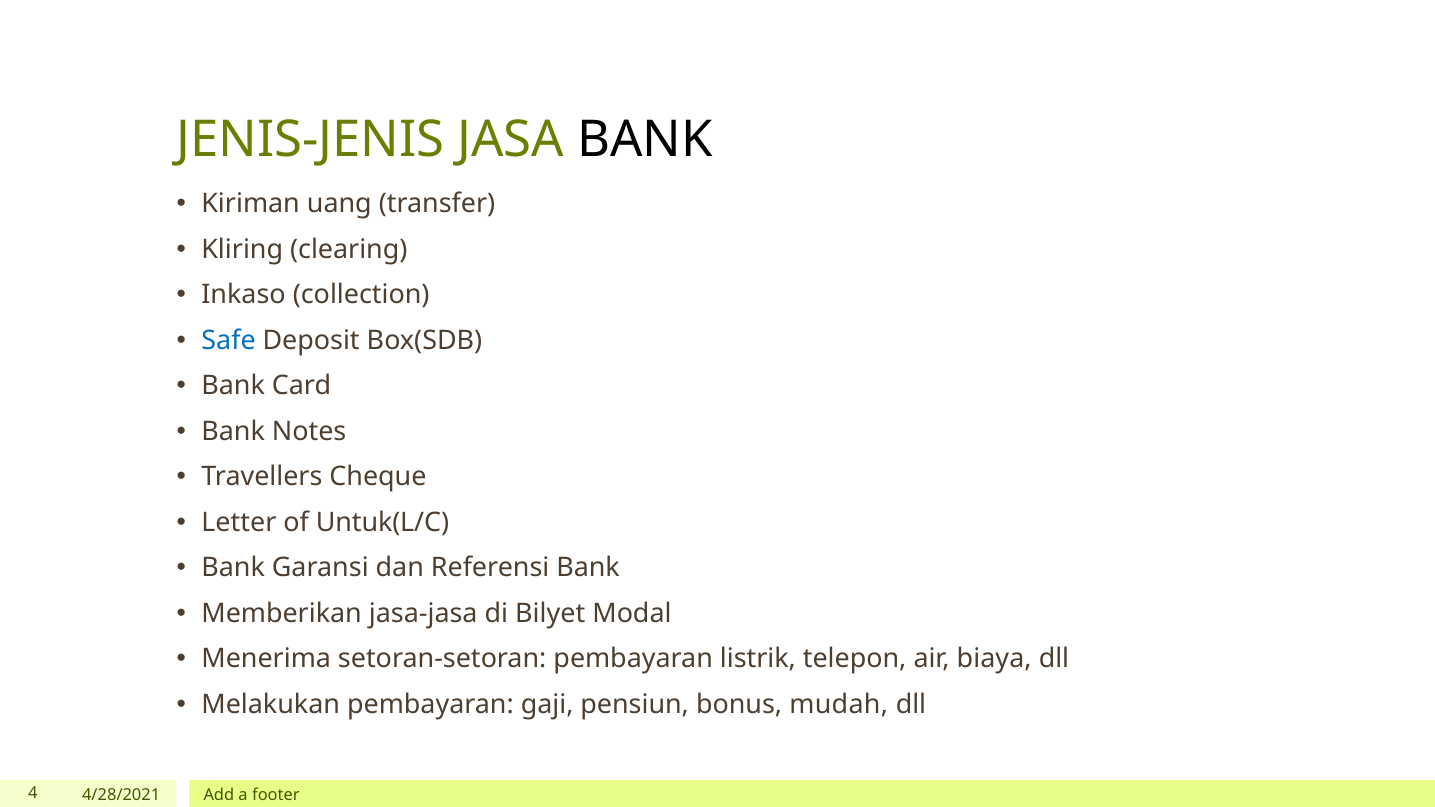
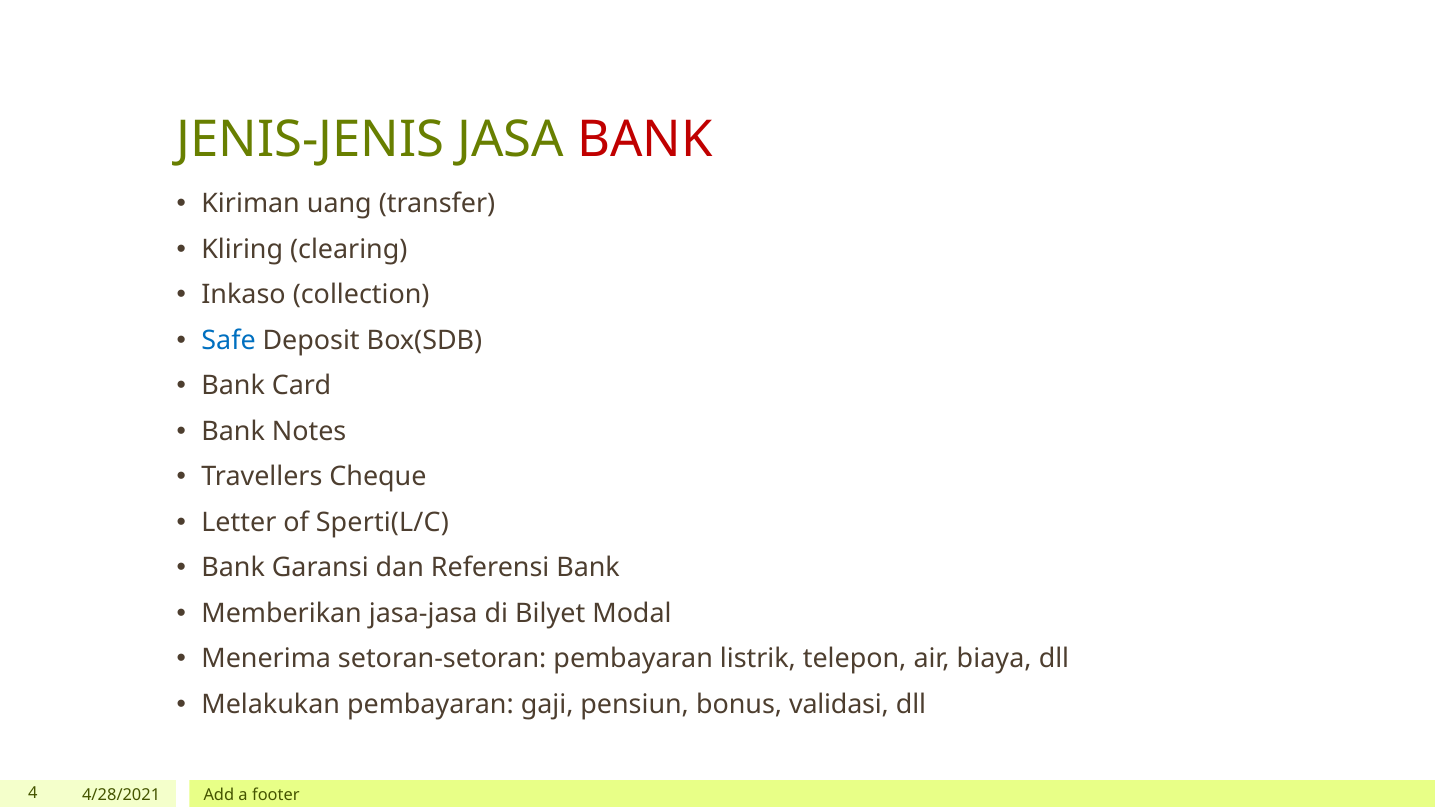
BANK colour: black -> red (645, 139)
Untuk(L/C: Untuk(L/C -> Sperti(L/C (382, 523)
mudah: mudah -> validasi (839, 705)
